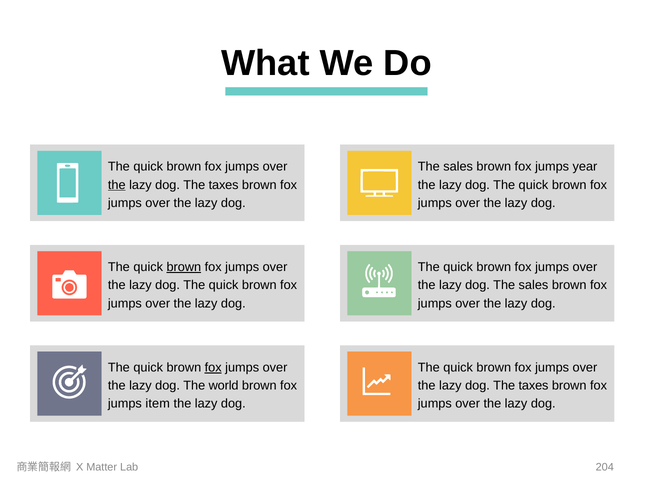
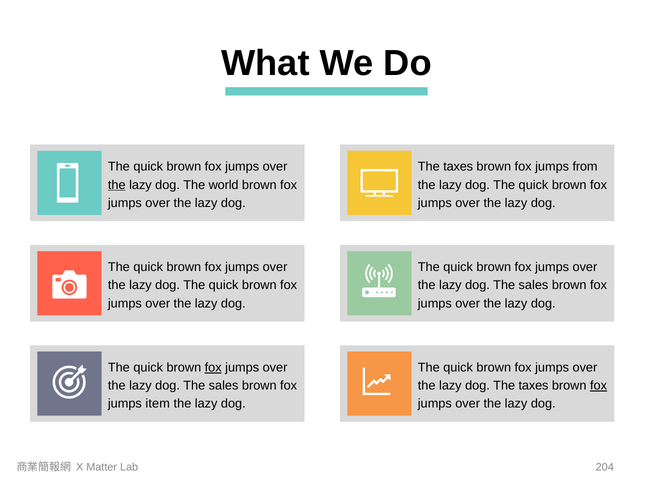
sales: sales -> taxes (458, 167)
year: year -> from (585, 167)
taxes: taxes -> world (224, 185)
brown underline: present -> none (184, 267)
world: world -> sales (224, 386)
fox underline: none -> present (599, 386)
